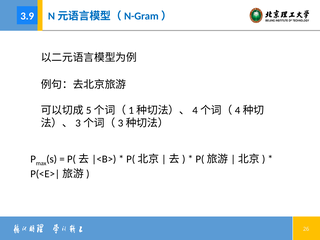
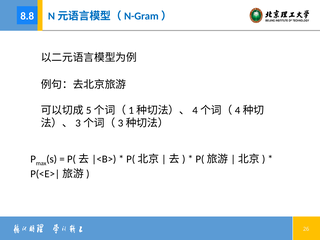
3.9: 3.9 -> 8.8 (27, 16)
